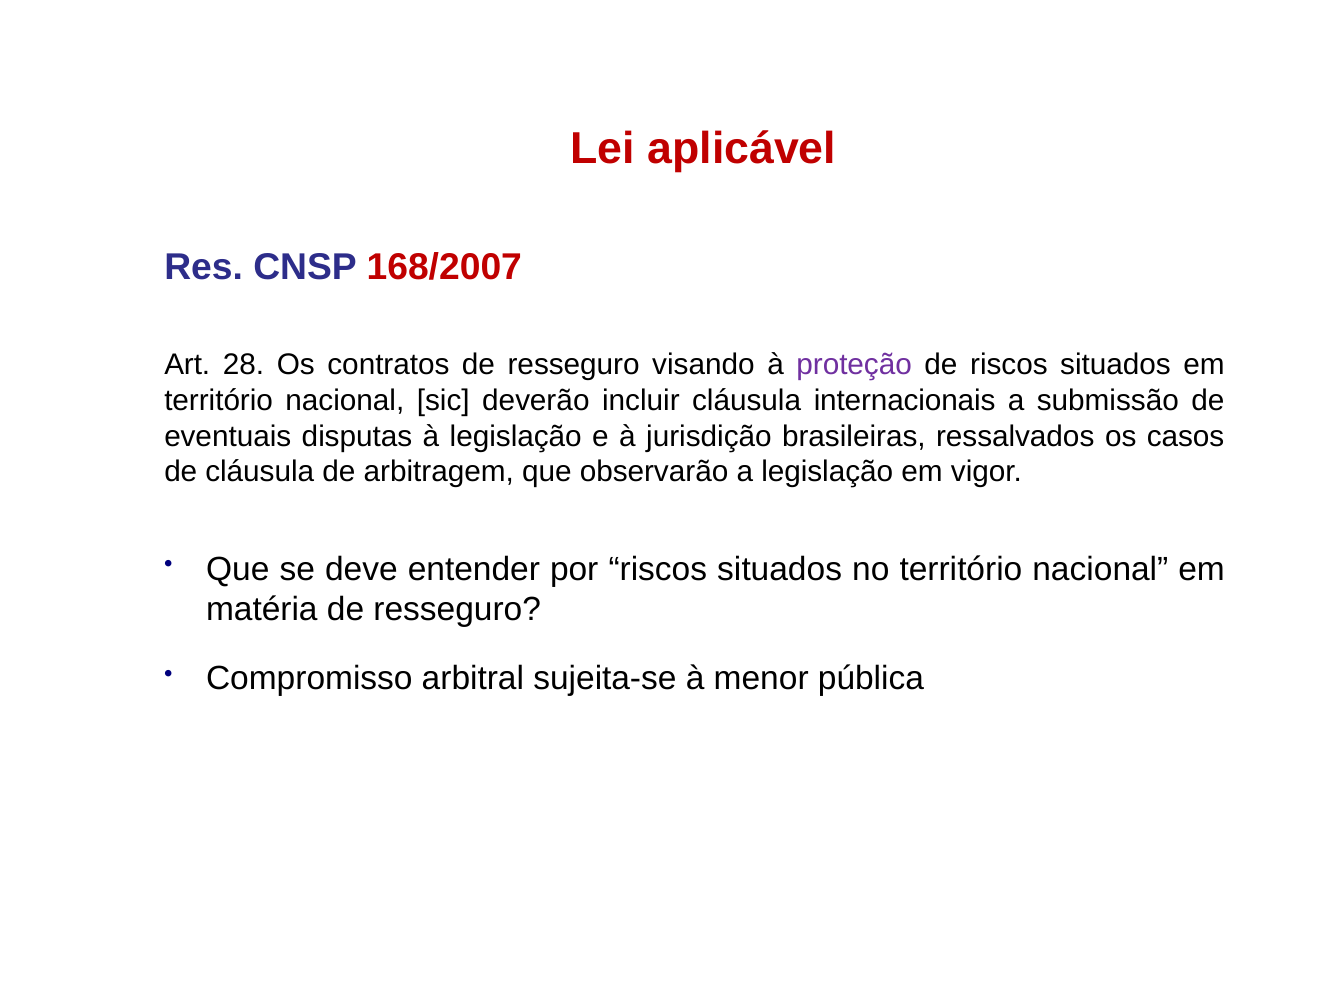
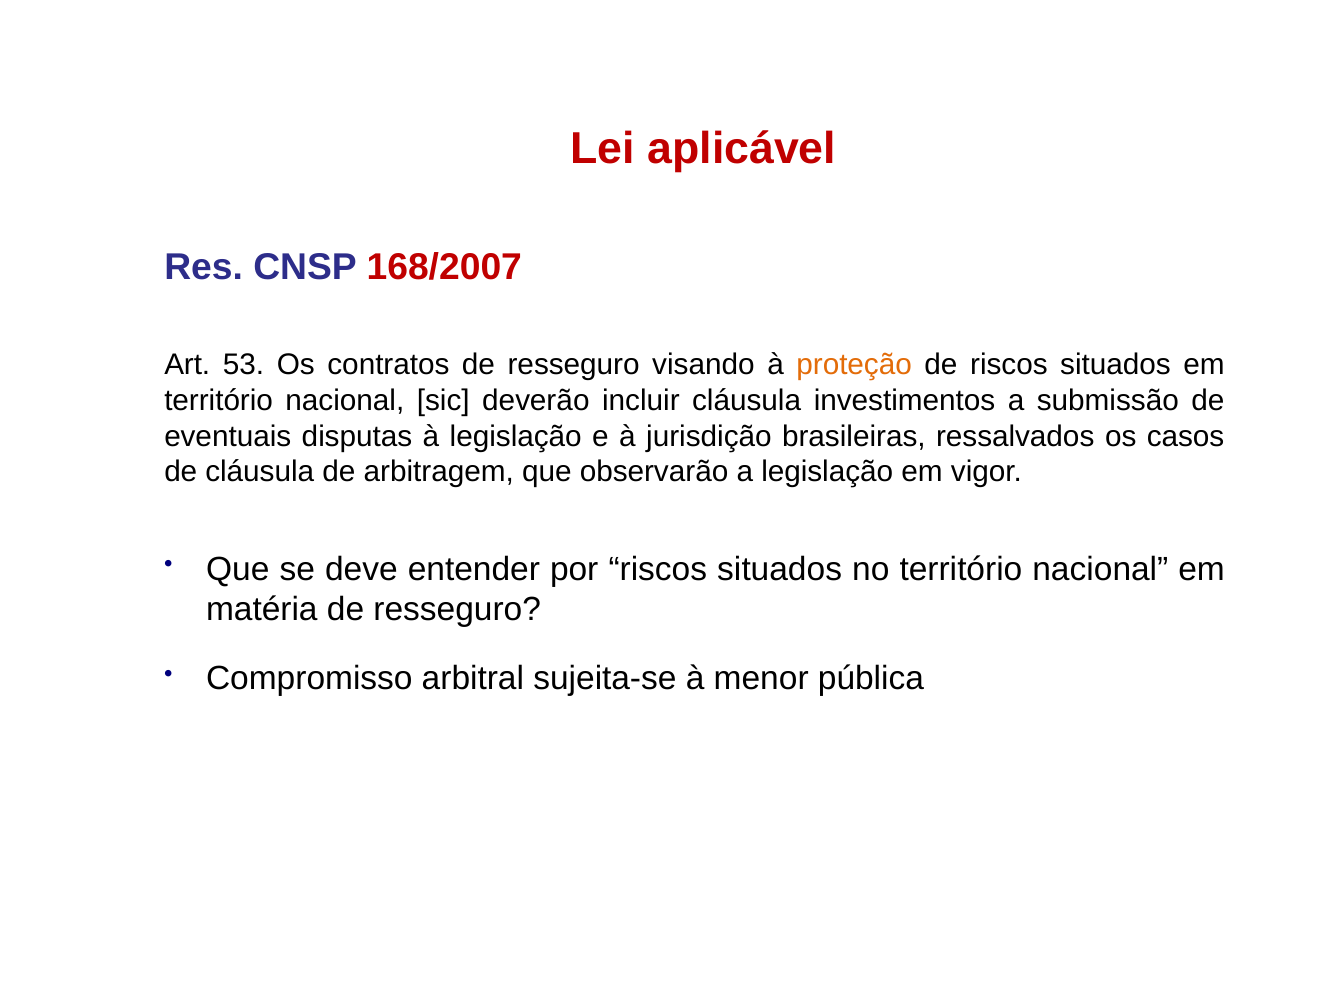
28: 28 -> 53 (244, 365)
proteção colour: purple -> orange (854, 365)
internacionais: internacionais -> investimentos (905, 401)
